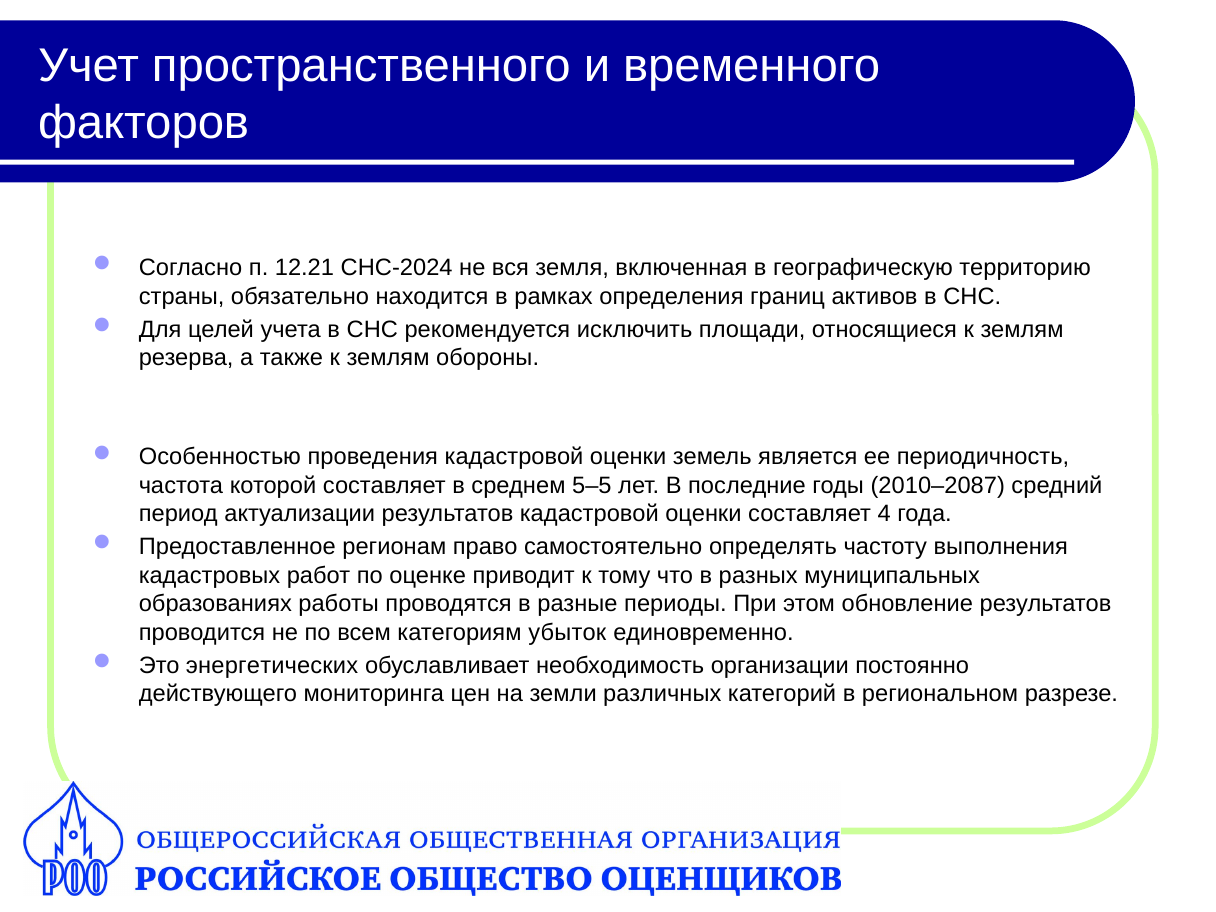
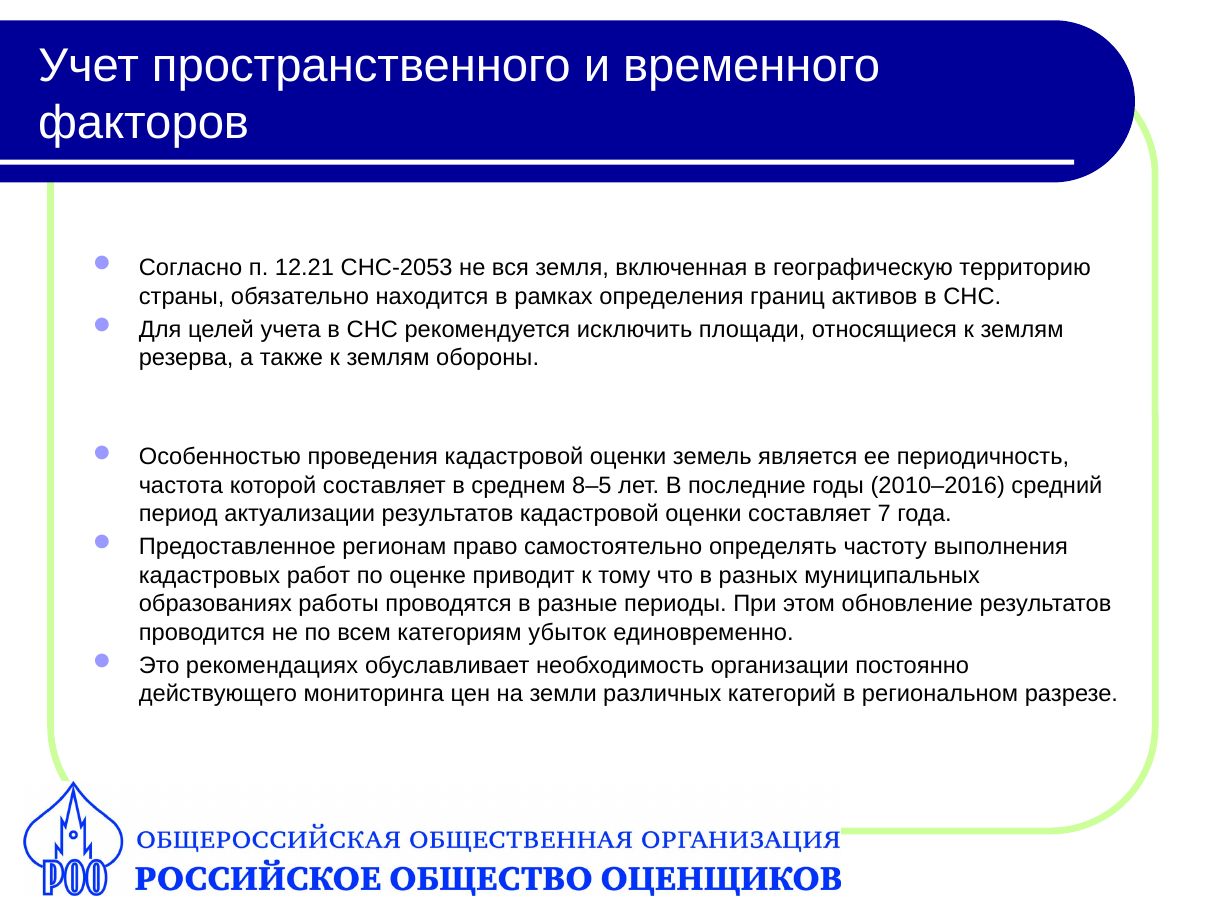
СНС-2024: СНС-2024 -> СНС-2053 (397, 268)
5–5: 5–5 -> 8–5 (592, 486)
2010–2087: 2010–2087 -> 2010–2016 (938, 486)
4: 4 -> 7 (884, 514)
энергетических: энергетических -> рекомендациях (272, 665)
